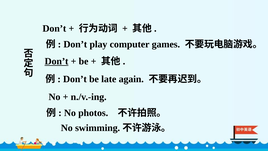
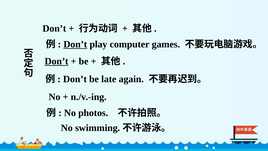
Don’t underline: none -> present (75, 44)
